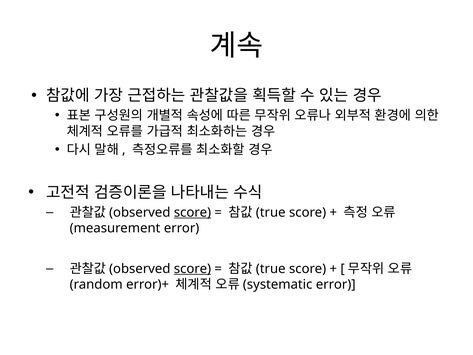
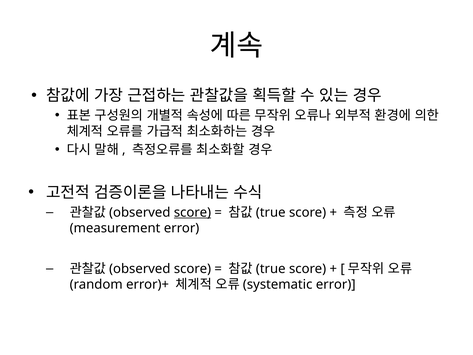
score underline: present -> none (192, 269)
